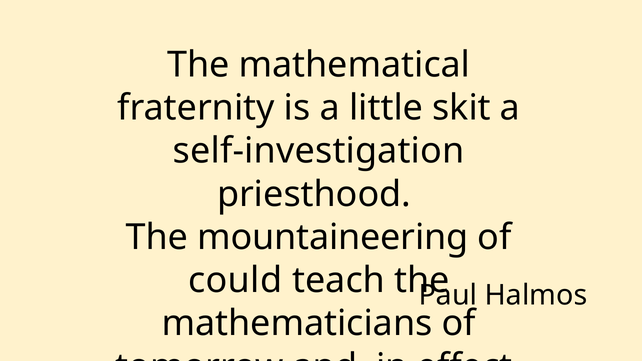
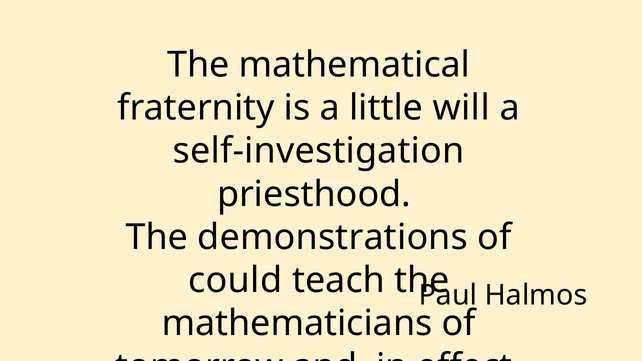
skit: skit -> will (461, 108)
mountaineering: mountaineering -> demonstrations (333, 237)
